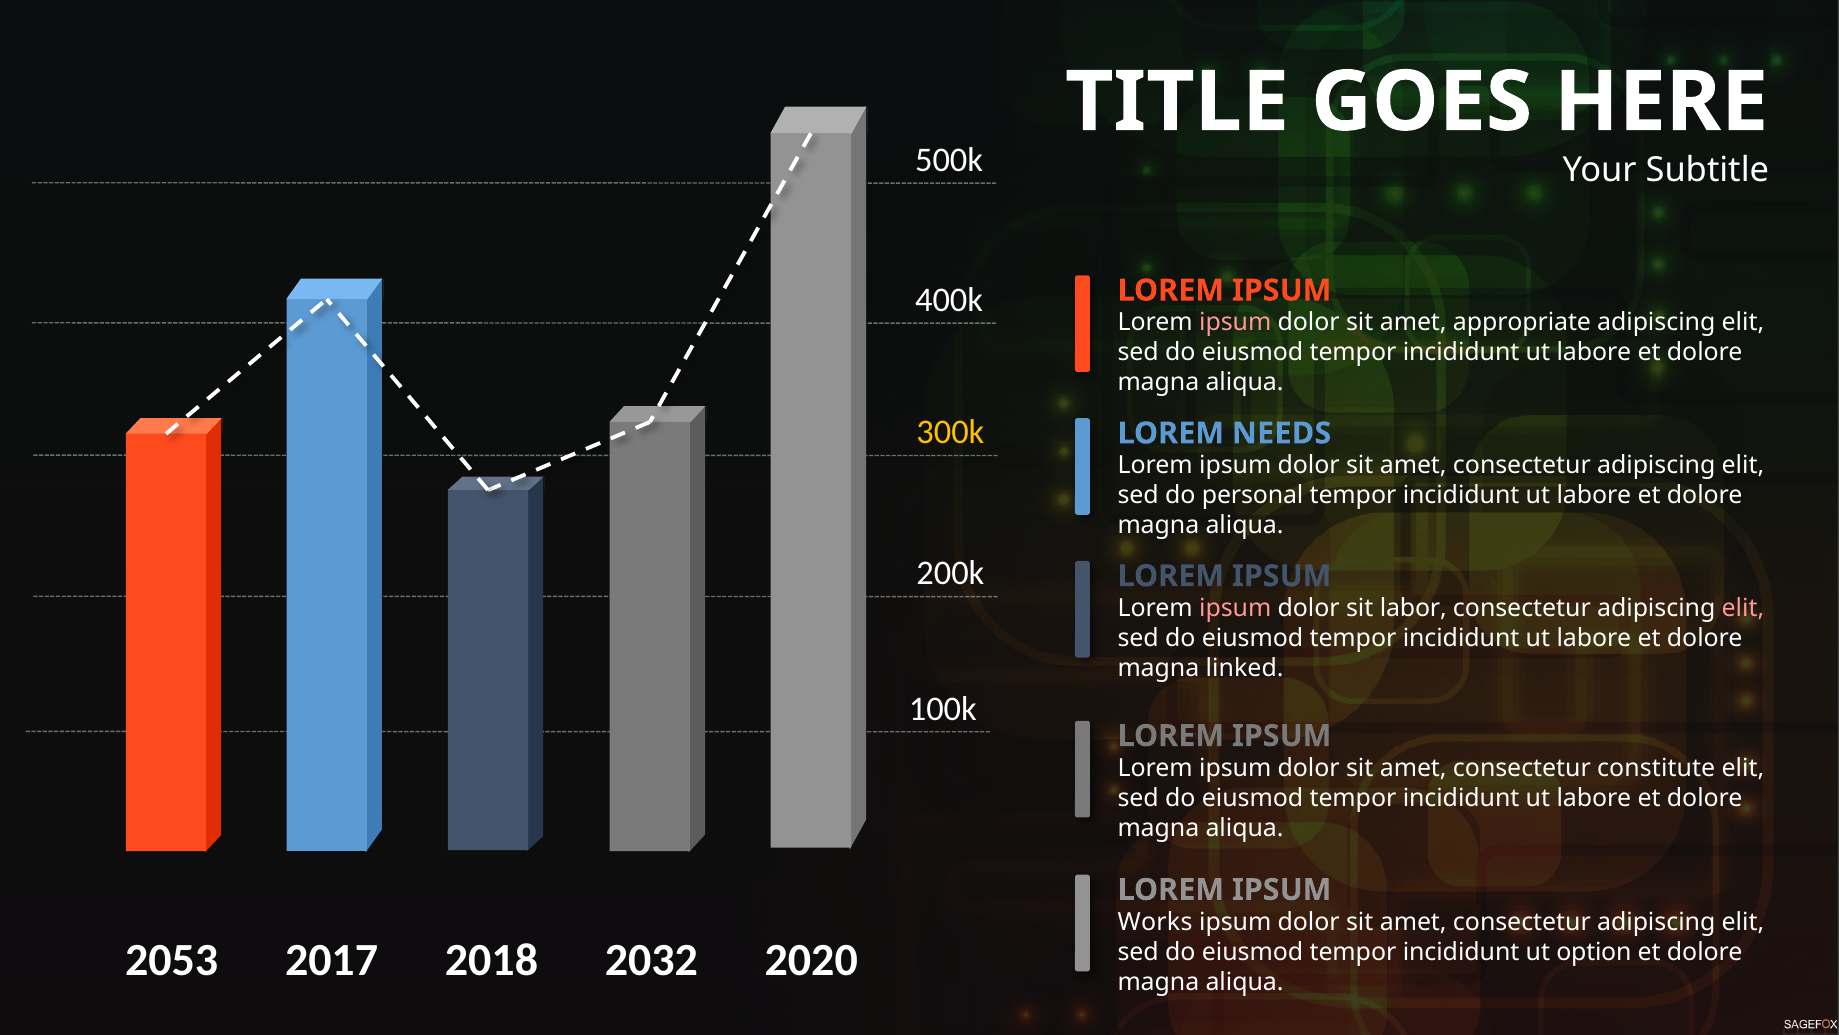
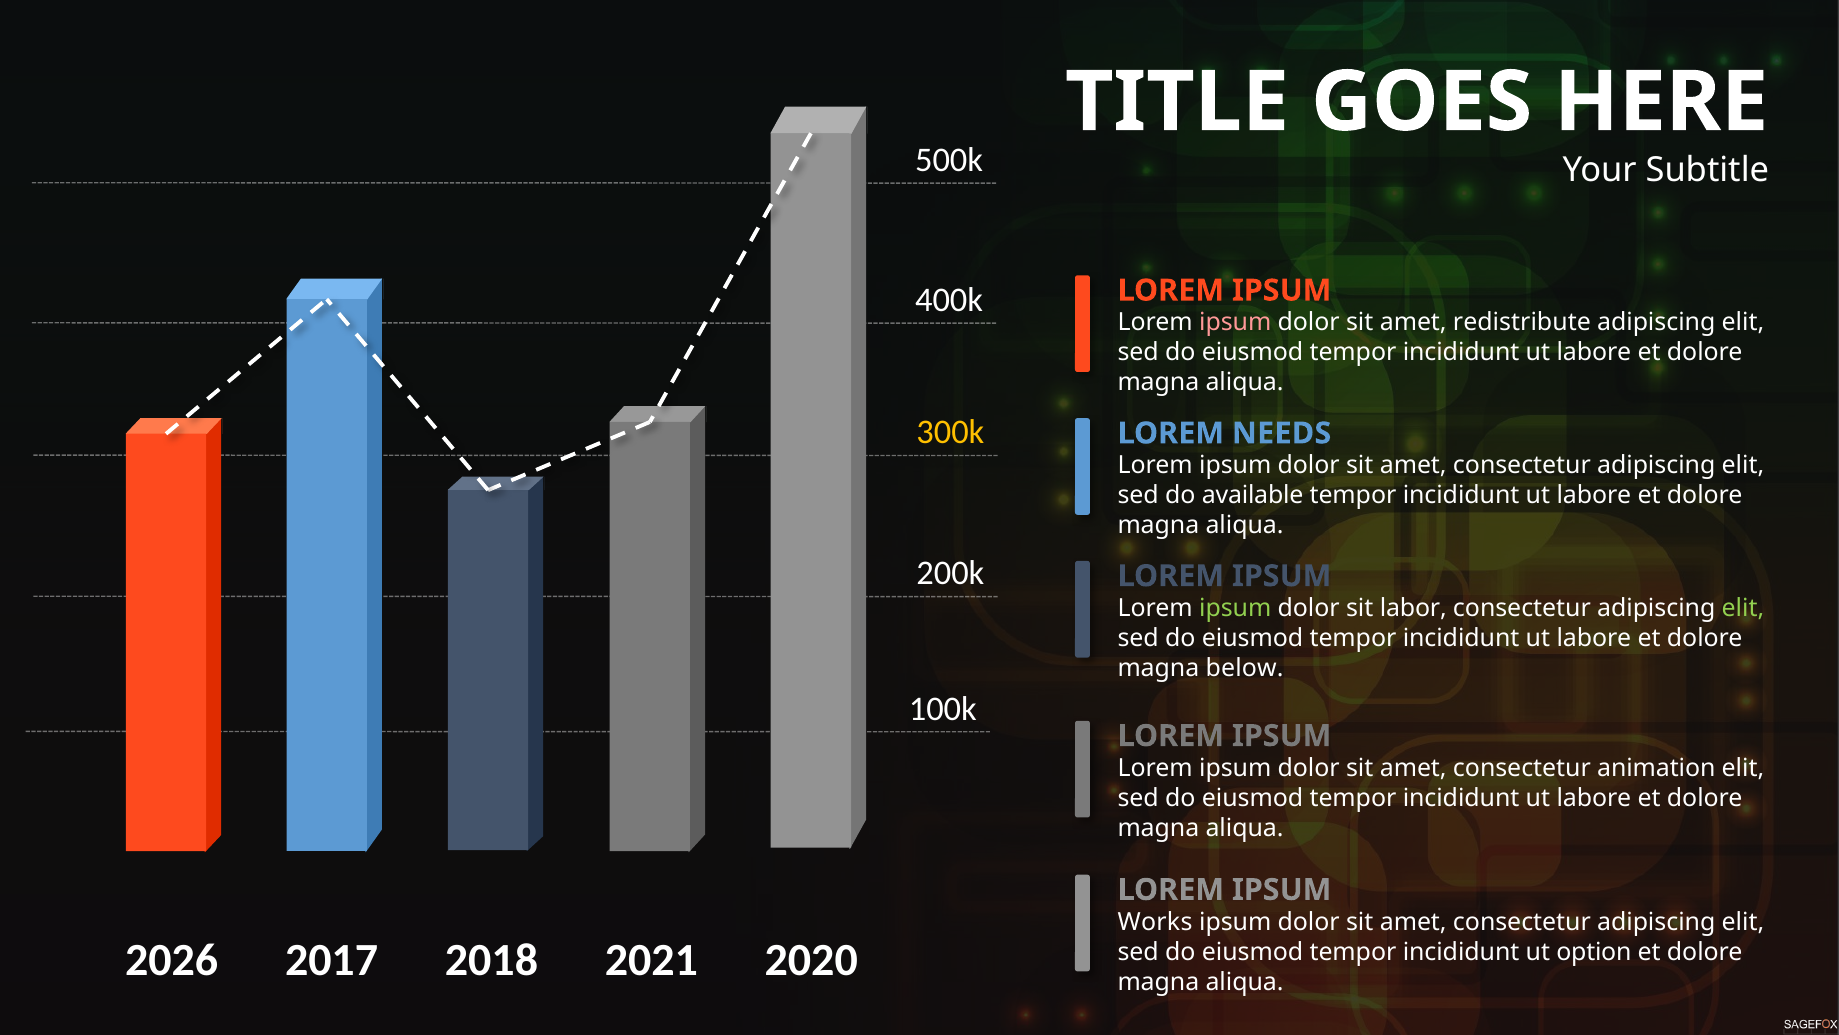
appropriate: appropriate -> redistribute (1522, 322)
personal: personal -> available (1253, 495)
ipsum colour: pink -> light green (1235, 608)
elit colour: pink -> light green (1743, 608)
linked: linked -> below (1245, 668)
constitute: constitute -> animation (1656, 768)
2053: 2053 -> 2026 (172, 959)
2032: 2032 -> 2021 (651, 959)
